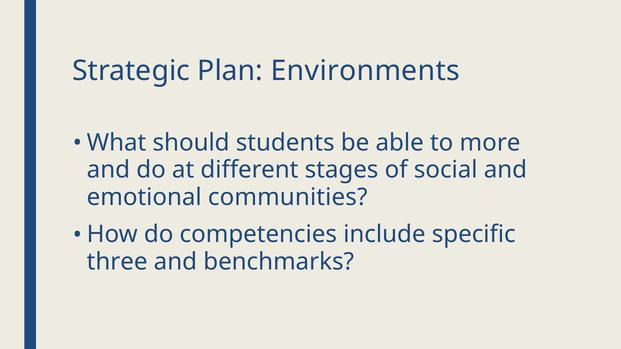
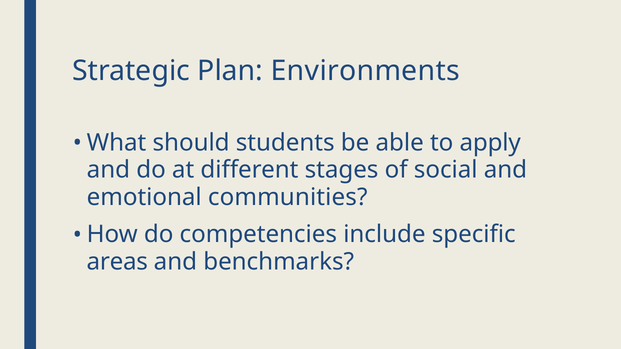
more: more -> apply (490, 143)
three: three -> areas (117, 262)
